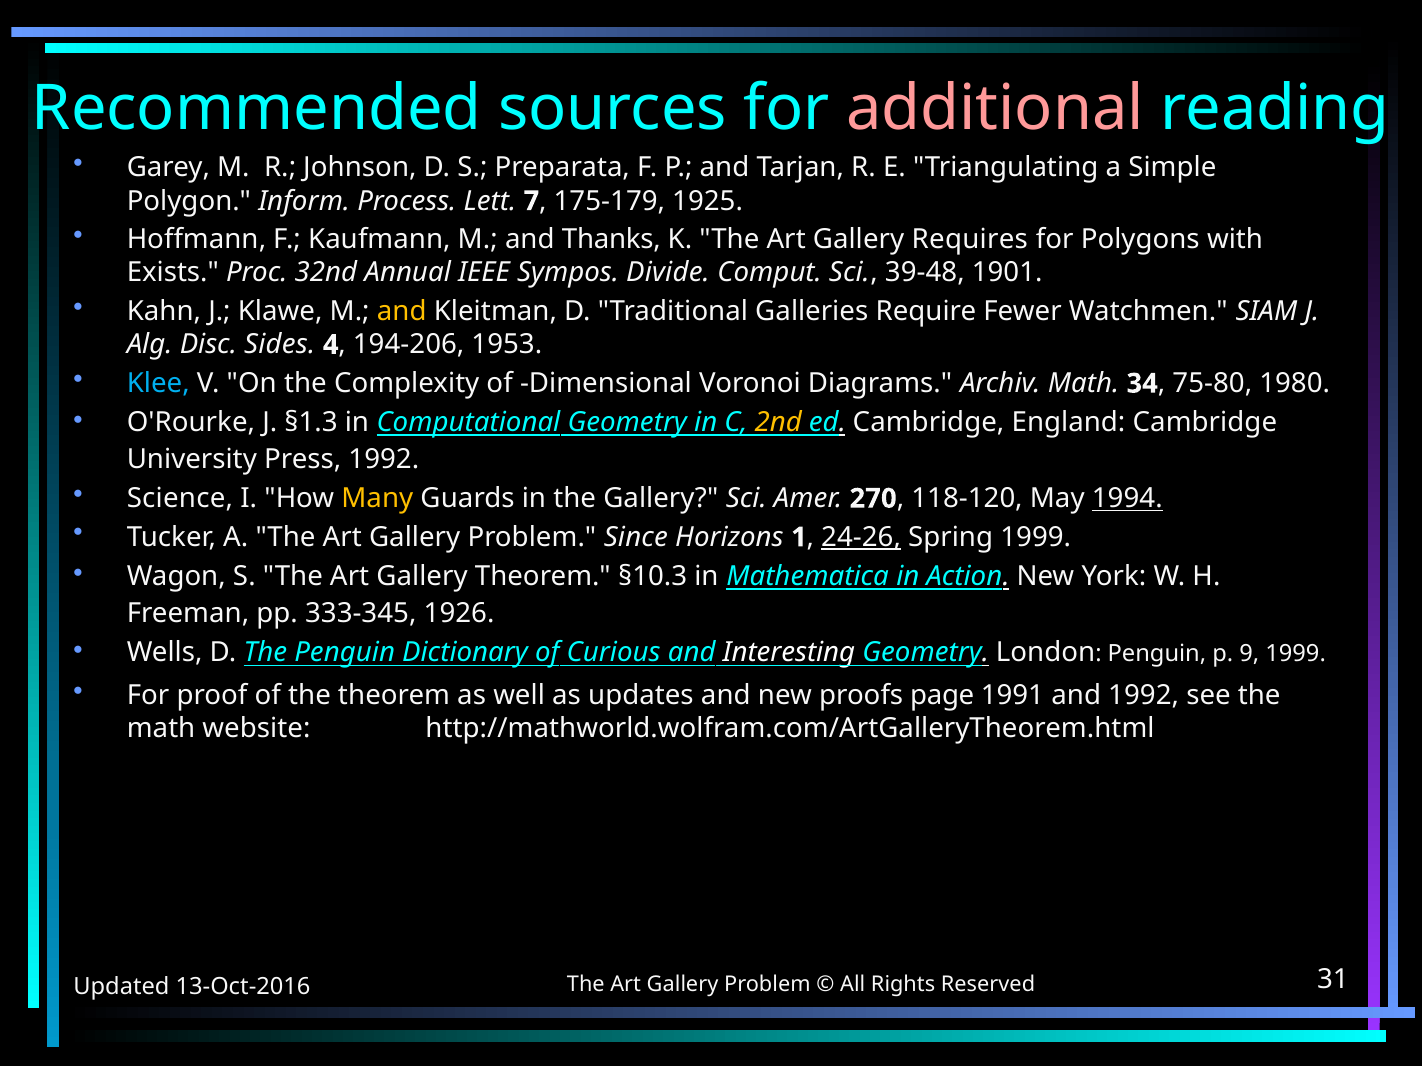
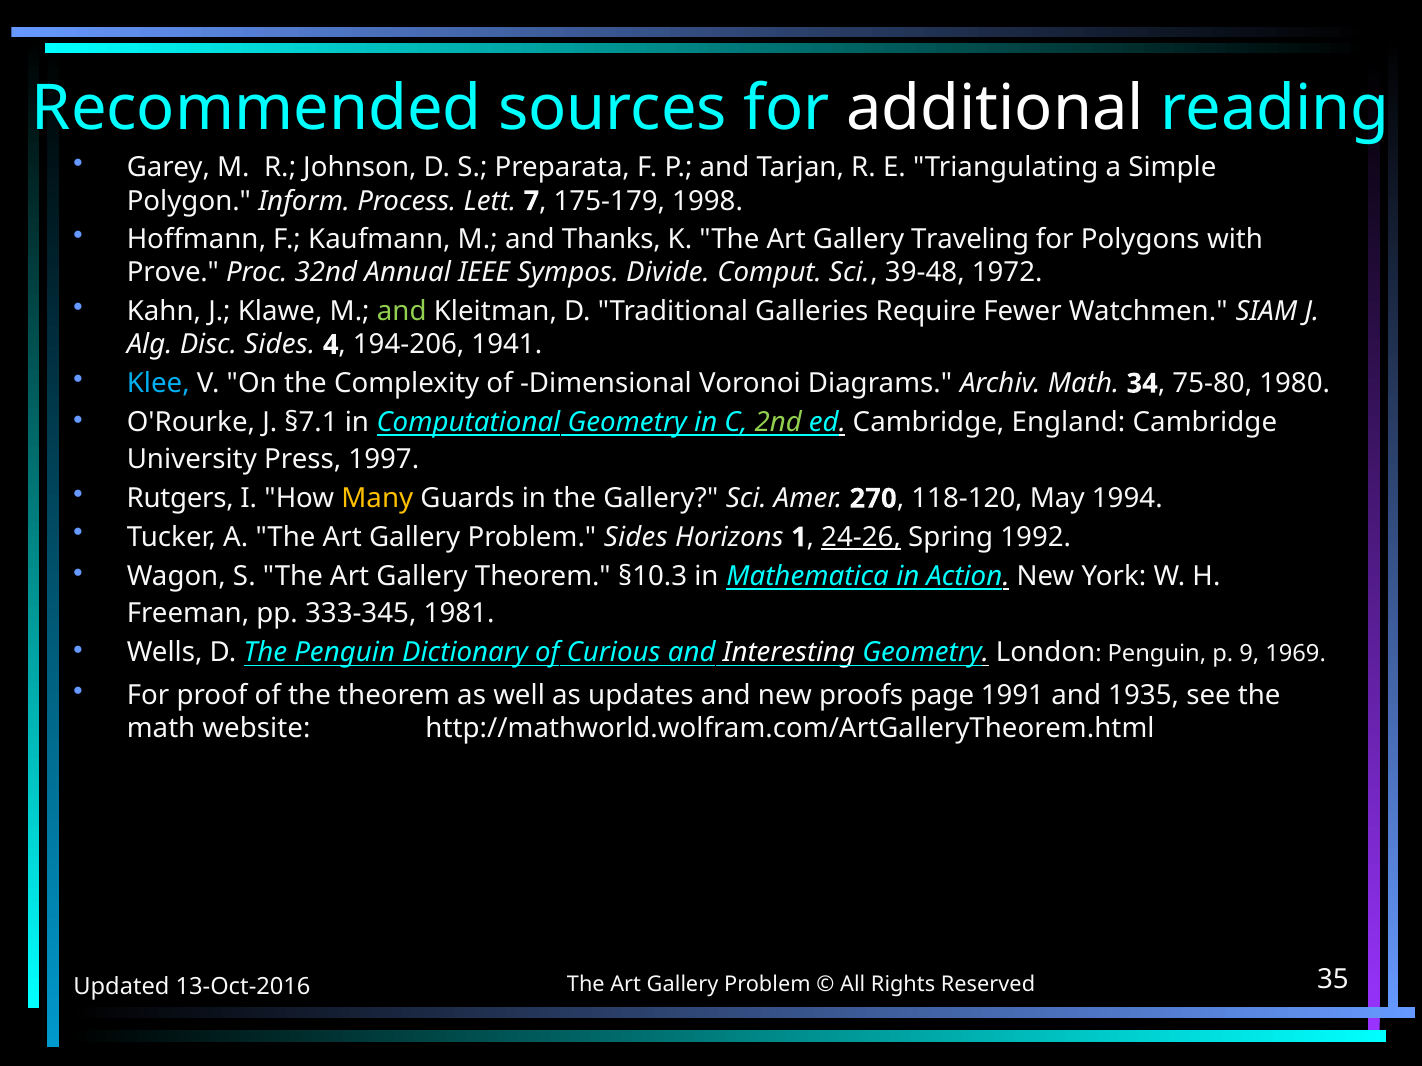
additional colour: pink -> white (995, 109)
1925: 1925 -> 1998 (708, 201)
Requires: Requires -> Traveling (970, 240)
Exists: Exists -> Prove (173, 273)
1901: 1901 -> 1972 (1007, 273)
and colour: yellow -> light green (402, 312)
1953: 1953 -> 1941 (507, 345)
§1.3: §1.3 -> §7.1 (311, 422)
2nd colour: yellow -> light green (778, 422)
Press 1992: 1992 -> 1997 (384, 460)
Science: Science -> Rutgers (180, 499)
1994 underline: present -> none (1127, 499)
Problem Since: Since -> Sides (636, 538)
Spring 1999: 1999 -> 1992 (1036, 538)
1926: 1926 -> 1981 (459, 614)
9 1999: 1999 -> 1969 (1296, 654)
and 1992: 1992 -> 1935 (1144, 696)
31: 31 -> 35 (1333, 980)
